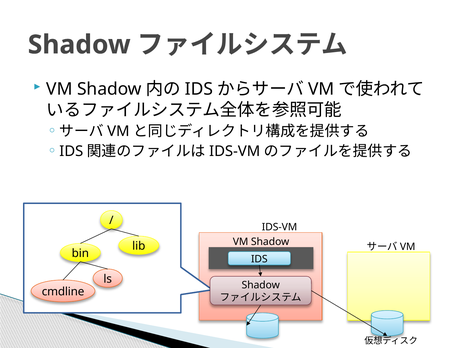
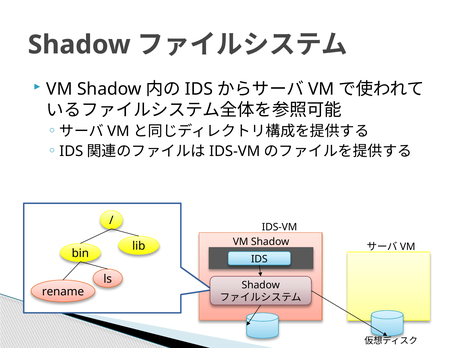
cmdline: cmdline -> rename (63, 292)
